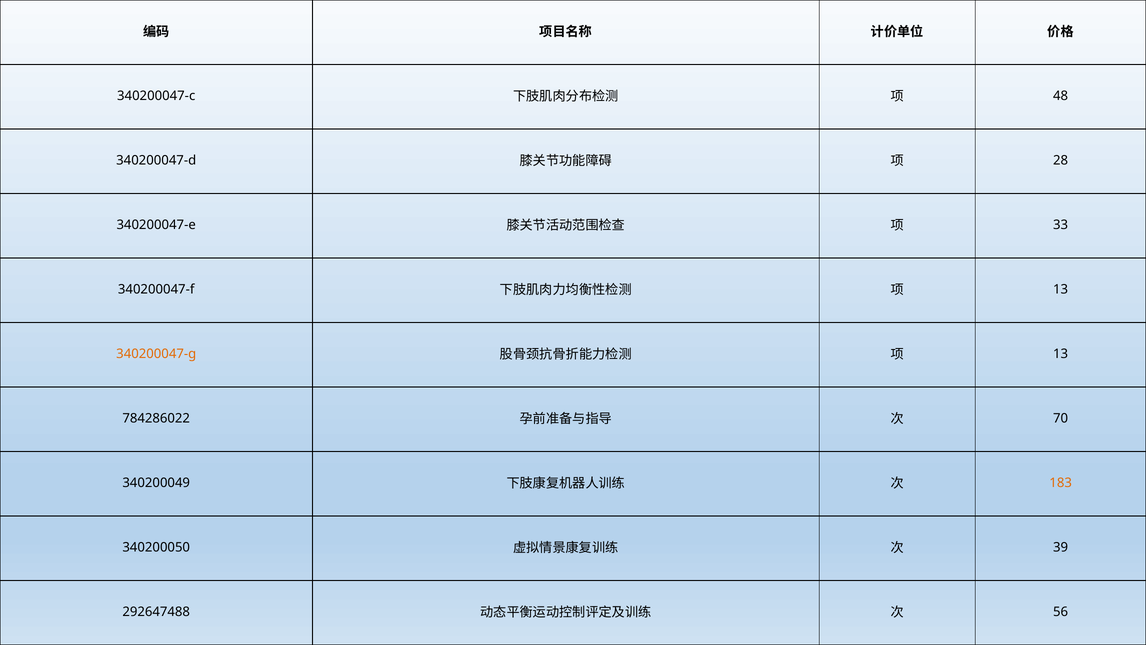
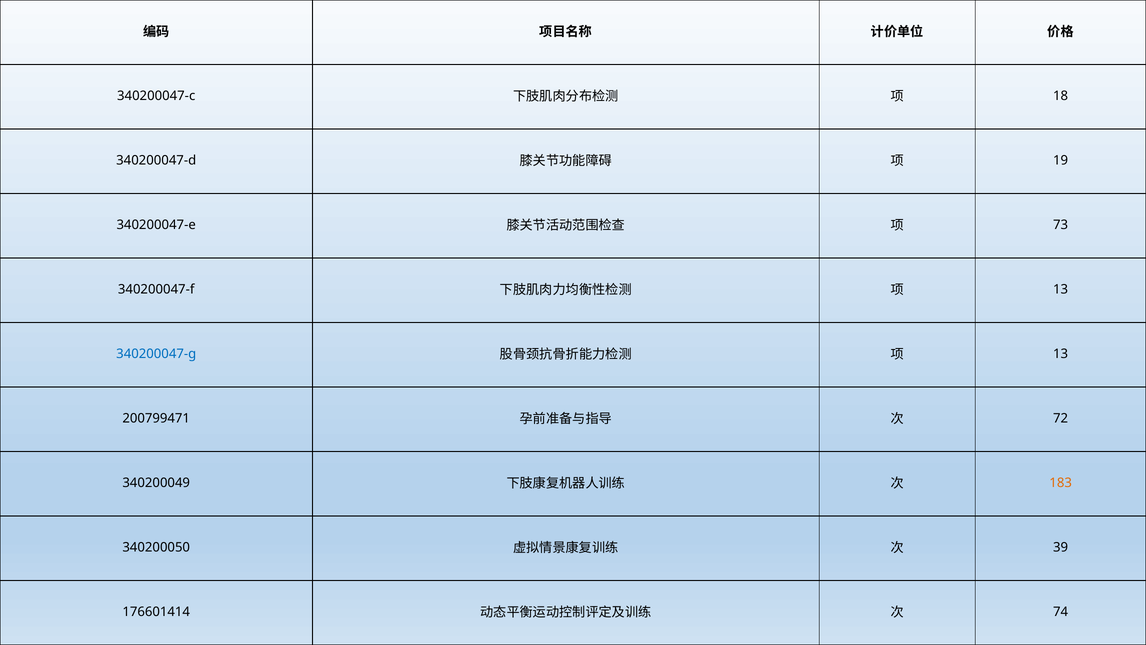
48: 48 -> 18 (1061, 96)
28: 28 -> 19 (1061, 160)
33: 33 -> 73 (1061, 225)
340200047-g colour: orange -> blue (156, 354)
784286022: 784286022 -> 200799471 (156, 418)
70: 70 -> 72 (1061, 418)
292647488: 292647488 -> 176601414 (156, 612)
56: 56 -> 74 (1061, 612)
